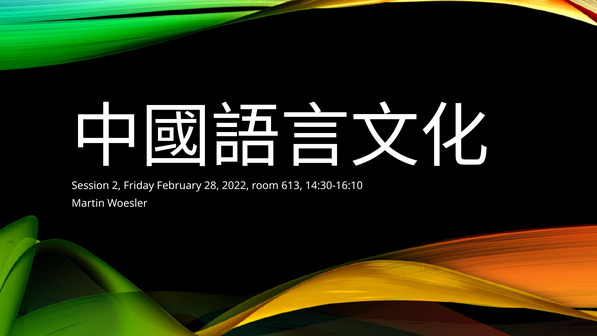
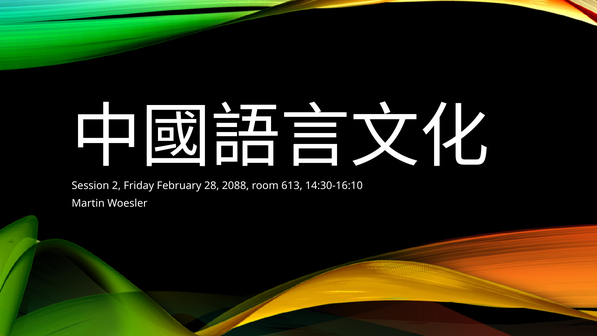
2022: 2022 -> 2088 (235, 186)
